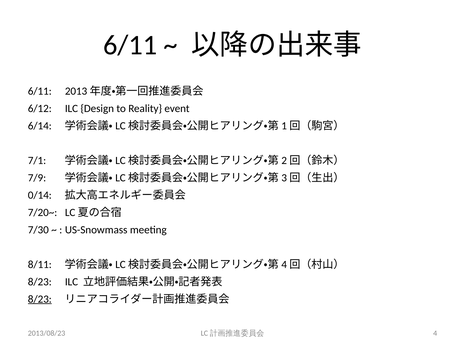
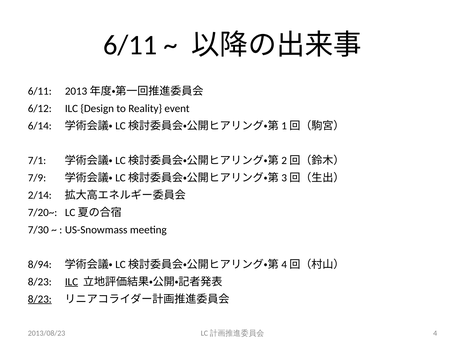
0/14: 0/14 -> 2/14 (40, 195)
8/11: 8/11 -> 8/94 (40, 264)
ILC underline: none -> present (71, 282)
